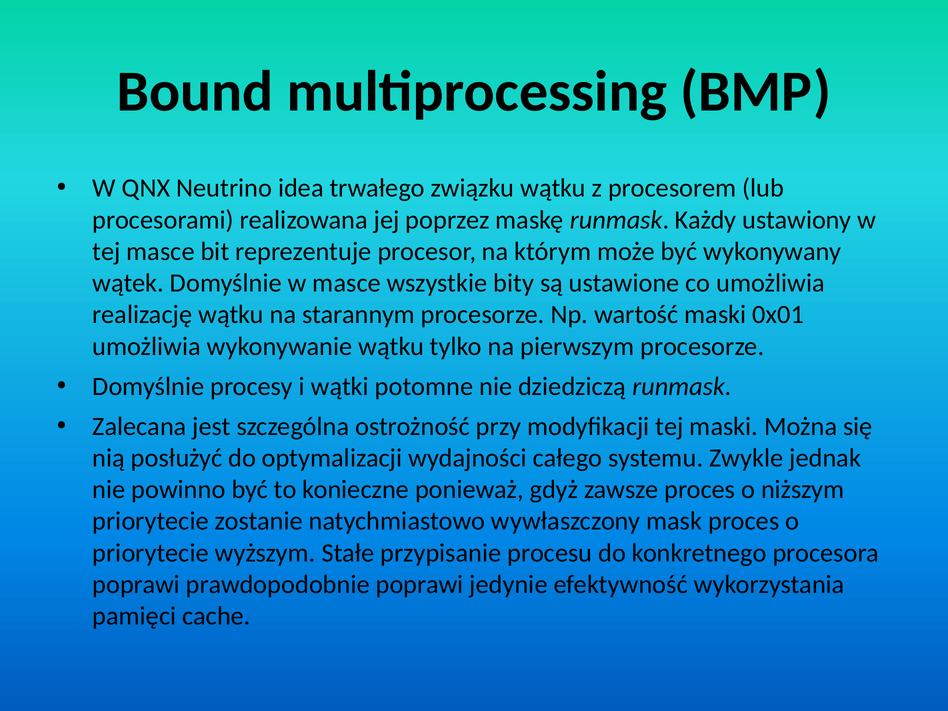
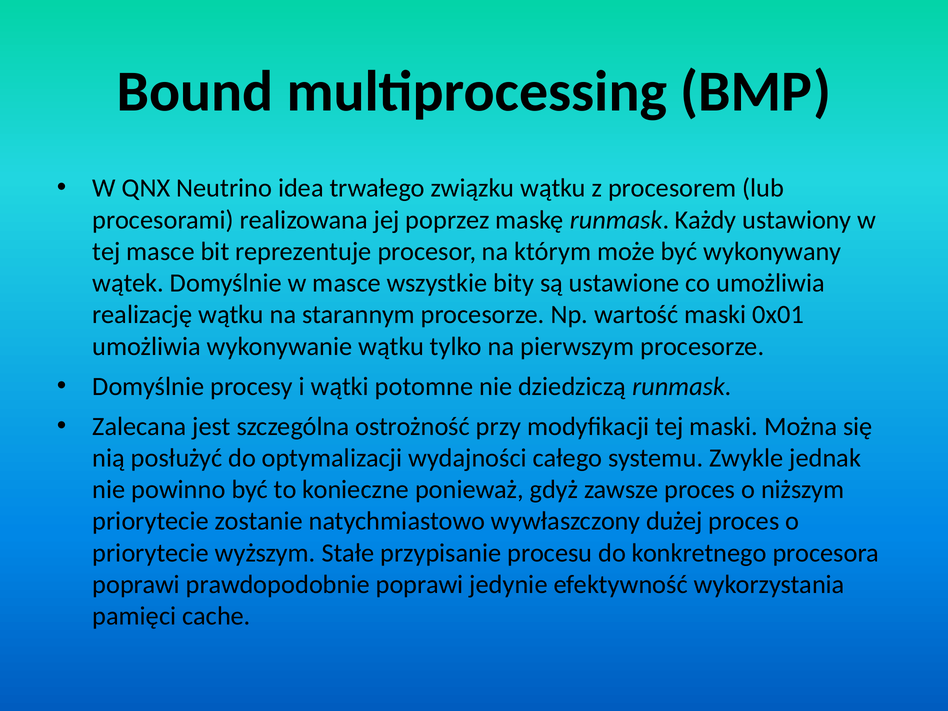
mask: mask -> dużej (674, 521)
